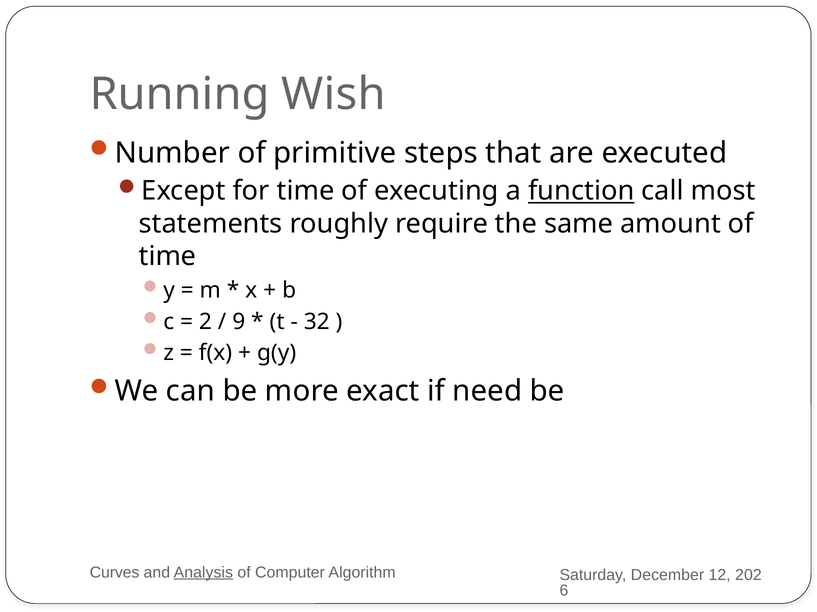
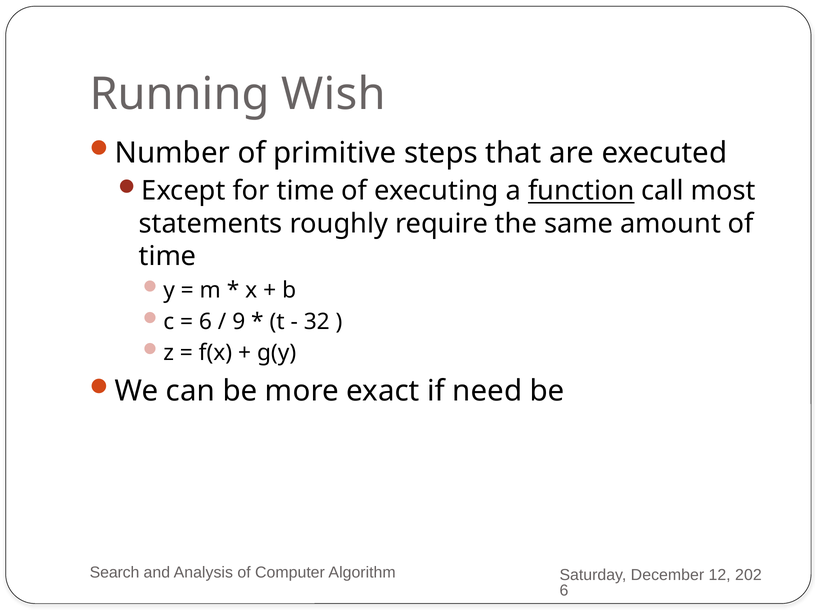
2: 2 -> 6 (205, 322)
Curves: Curves -> Search (115, 573)
Analysis underline: present -> none (203, 573)
